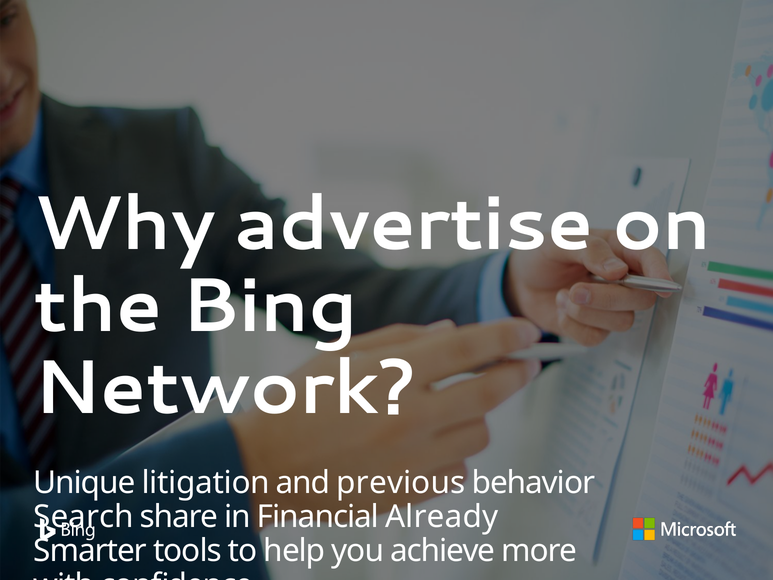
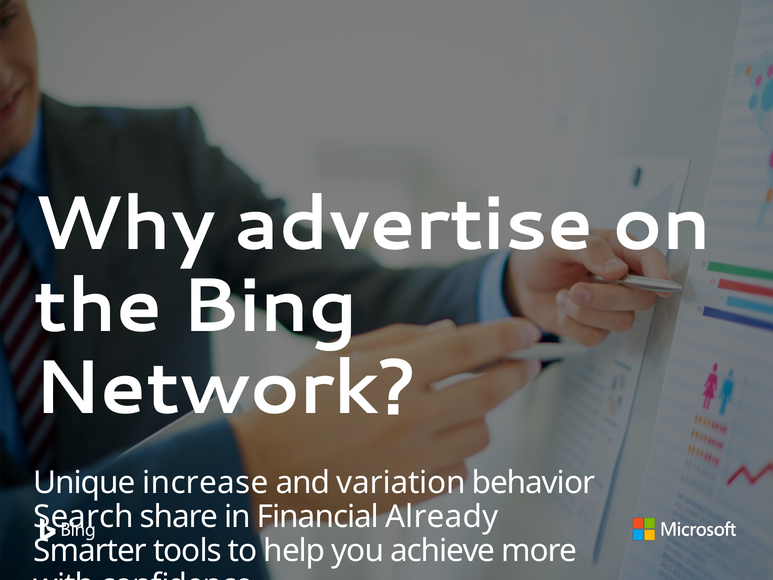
litigation: litigation -> increase (205, 483)
previous: previous -> variation (401, 483)
